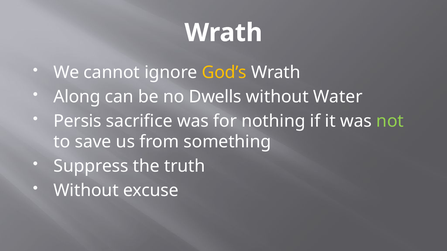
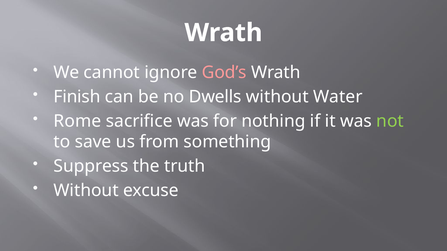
God’s colour: yellow -> pink (224, 73)
Along: Along -> Finish (77, 97)
Persis: Persis -> Rome (77, 121)
